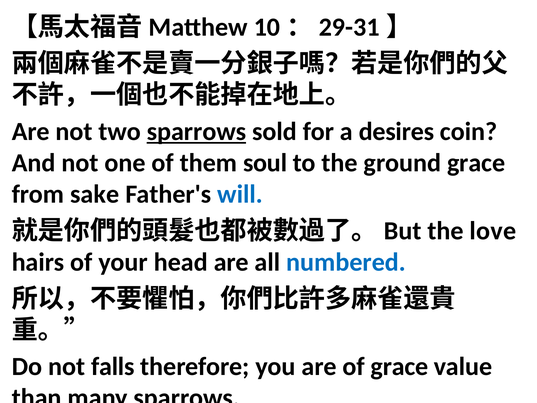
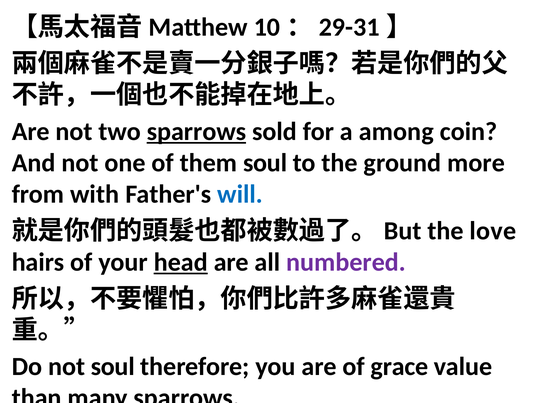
desires: desires -> among (396, 131)
ground grace: grace -> more (476, 163)
sake: sake -> with (95, 194)
head underline: none -> present (181, 262)
numbered colour: blue -> purple (346, 262)
not falls: falls -> soul (113, 366)
